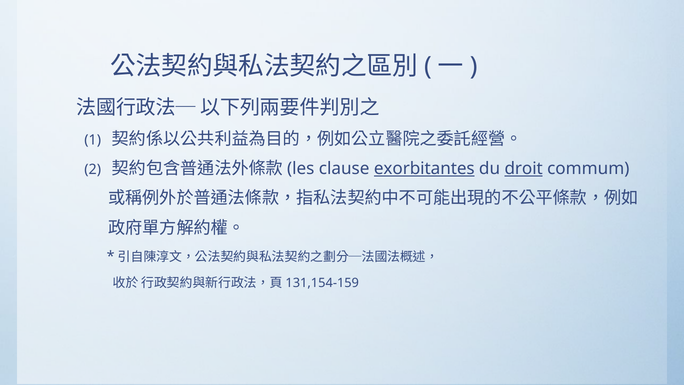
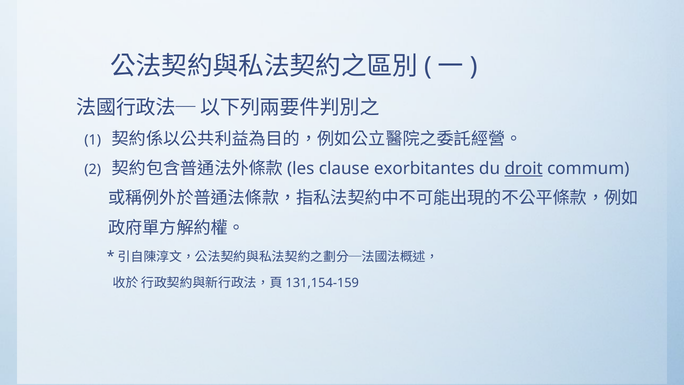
exorbitantes underline: present -> none (424, 169)
